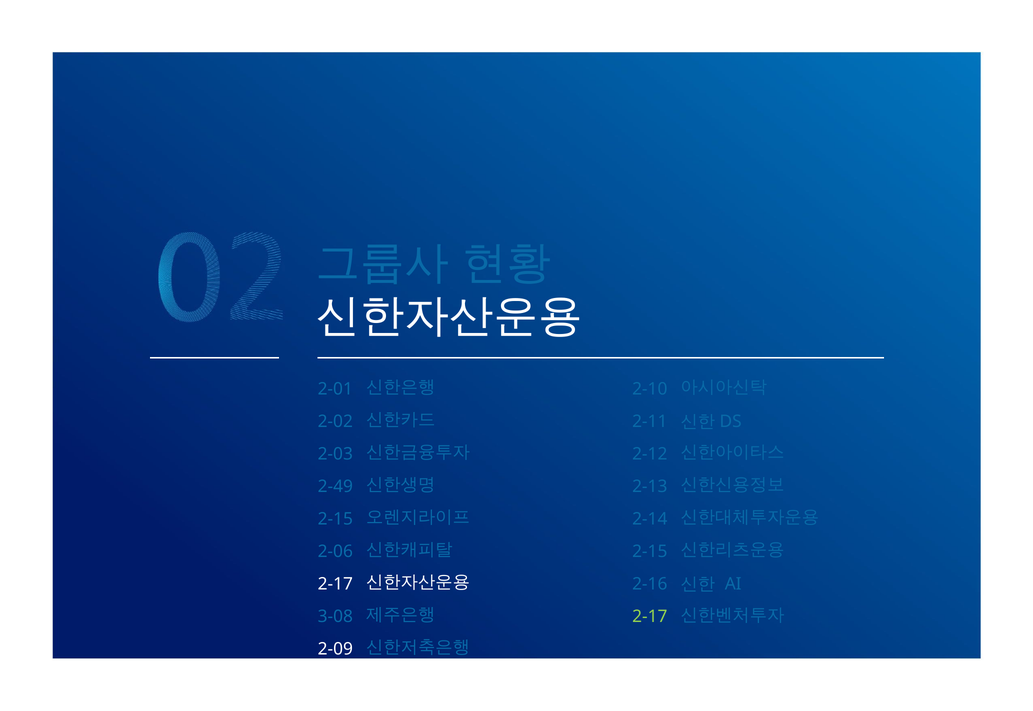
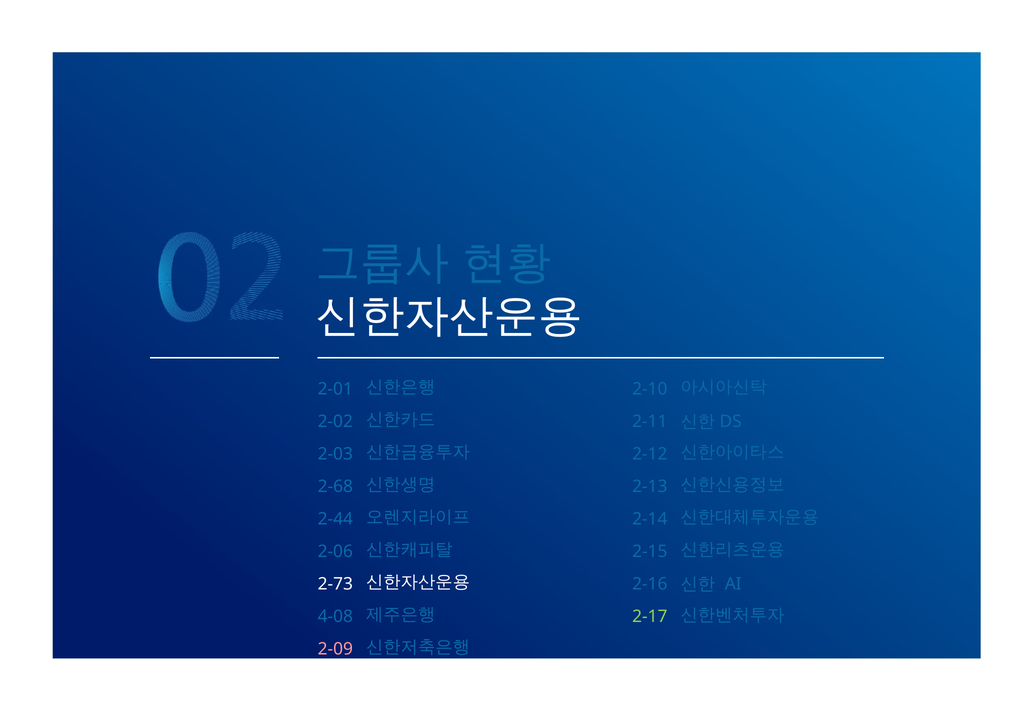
2-49: 2-49 -> 2-68 (335, 486)
2-15: 2-15 -> 2-44 (335, 519)
2-17: 2-17 -> 2-73 (335, 584)
3-08: 3-08 -> 4-08 (335, 616)
2-09 colour: white -> pink (335, 649)
